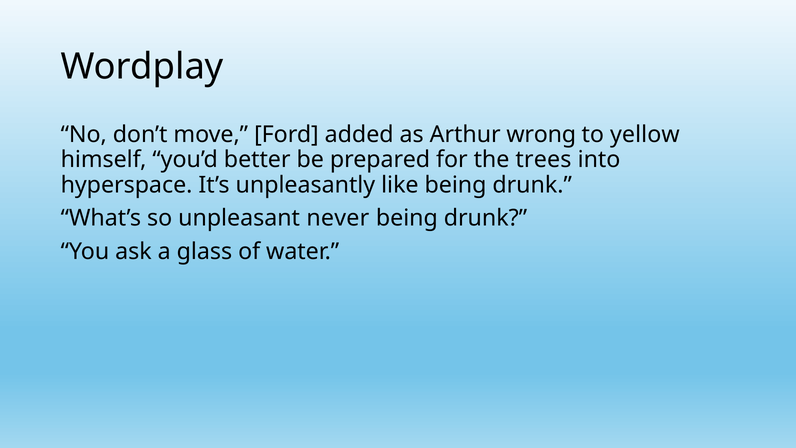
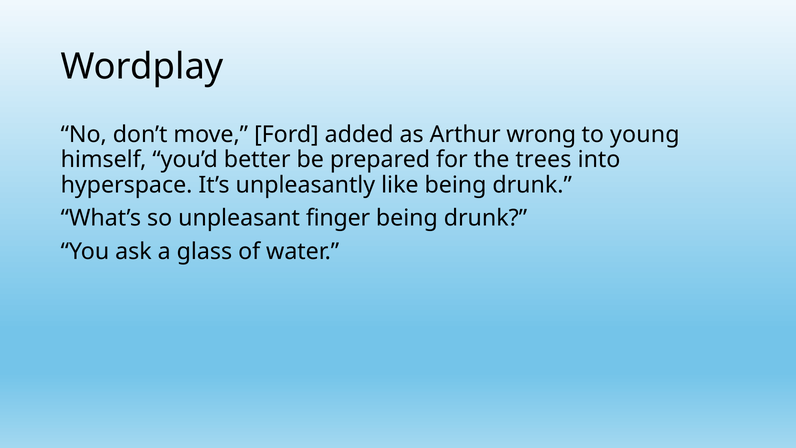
yellow: yellow -> young (645, 135)
never: never -> finger (338, 218)
